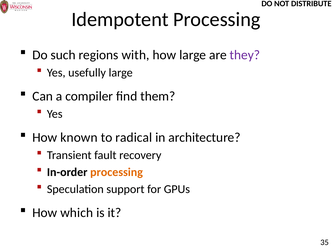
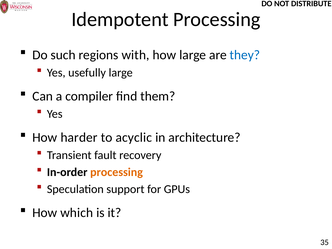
they colour: purple -> blue (245, 55)
known: known -> harder (79, 138)
radical: radical -> acyclic (134, 138)
